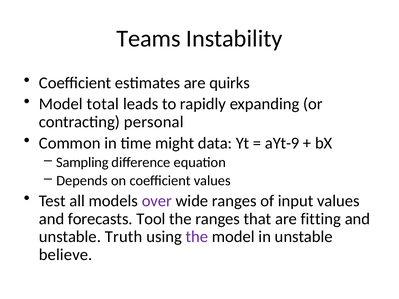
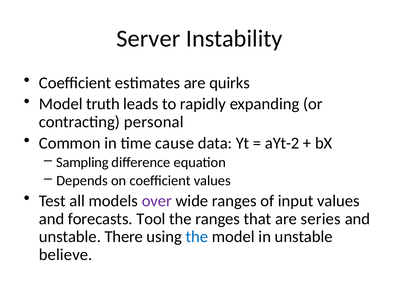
Teams: Teams -> Server (148, 39)
total: total -> truth (103, 104)
might: might -> cause (175, 143)
aYt-9: aYt-9 -> aYt-2 (282, 143)
fitting: fitting -> series (321, 219)
Truth: Truth -> There (124, 237)
the colour: purple -> blue (197, 237)
